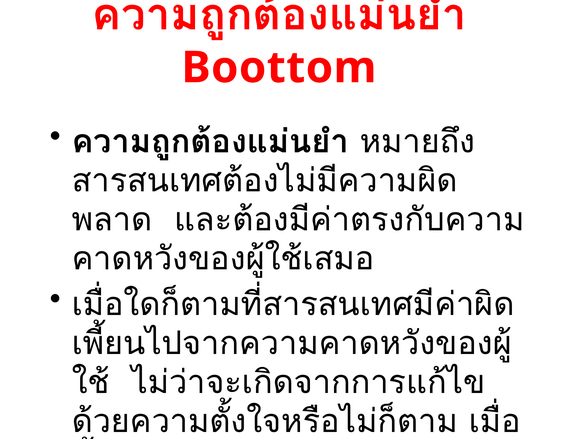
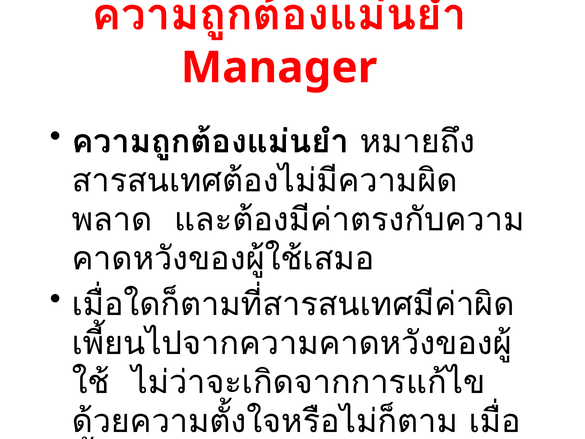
Boottom: Boottom -> Manager (279, 68)
